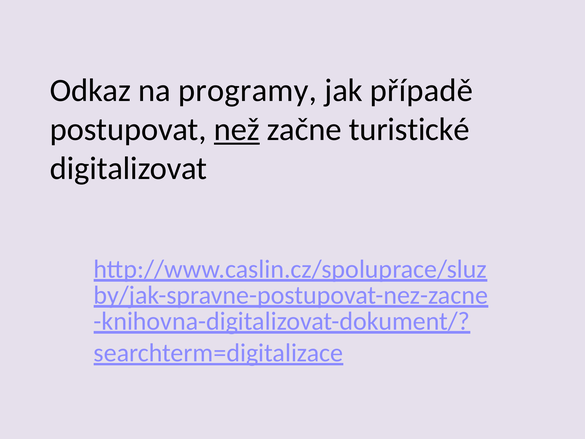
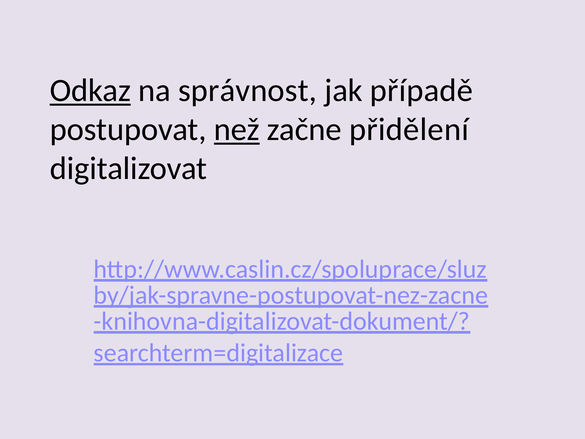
Odkaz underline: none -> present (90, 91)
programy: programy -> správnost (248, 91)
turistické: turistické -> přidělení (409, 129)
